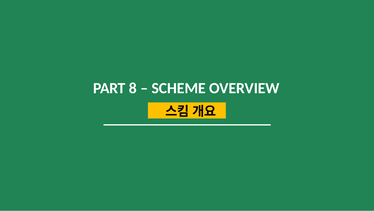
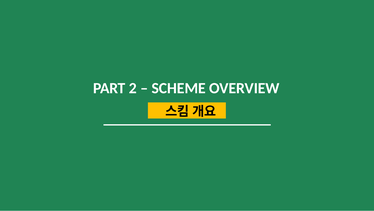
8: 8 -> 2 (133, 88)
